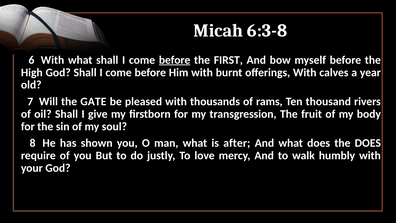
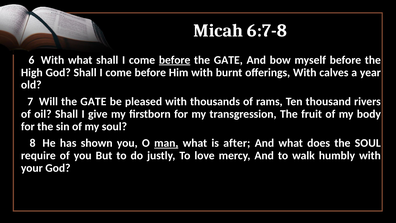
6:3-8: 6:3-8 -> 6:7-8 (267, 31)
FIRST: FIRST -> GATE (228, 60)
man underline: none -> present (166, 143)
the DOES: DOES -> SOUL (368, 143)
